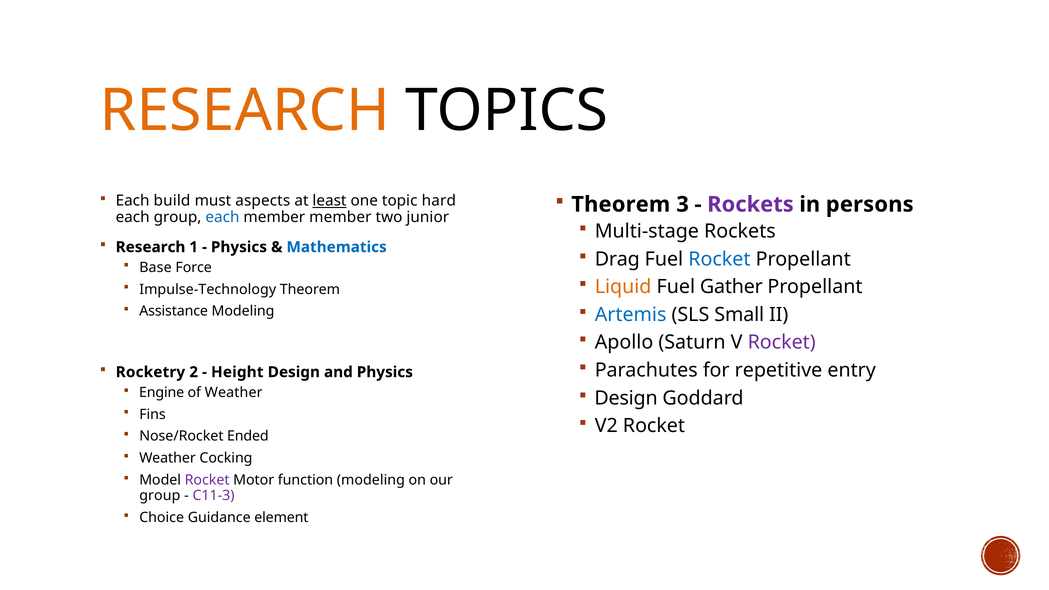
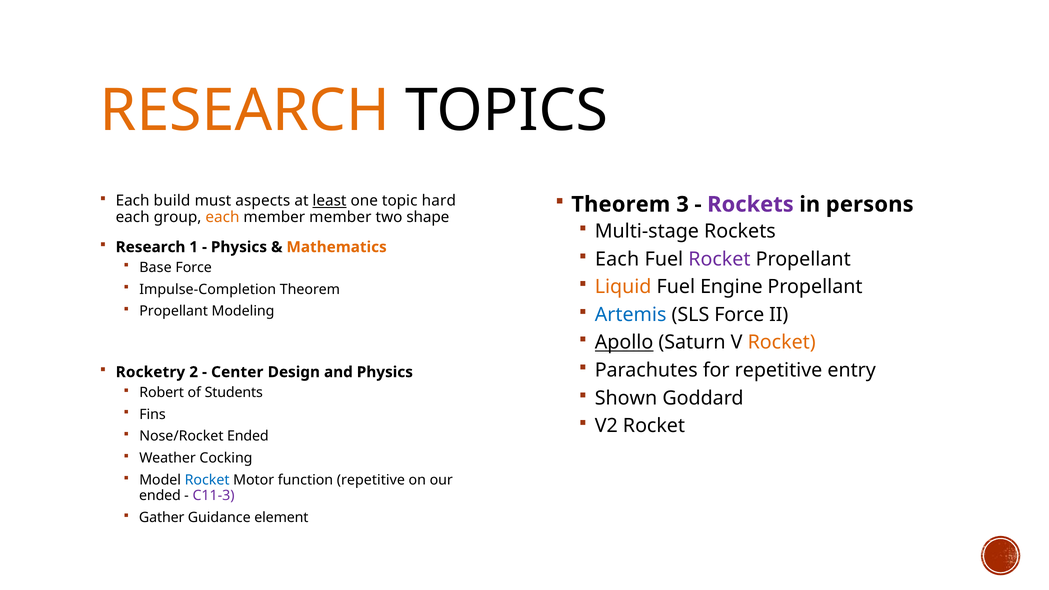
each colour: blue -> orange (222, 217)
junior: junior -> shape (428, 217)
Mathematics colour: blue -> orange (337, 247)
Drag: Drag -> Each (617, 259)
Rocket colour: blue -> purple (719, 259)
Gather: Gather -> Engine (731, 287)
Impulse-Technology: Impulse-Technology -> Impulse-Completion (208, 289)
Assistance: Assistance -> Propellant (174, 311)
SLS Small: Small -> Force (739, 315)
Apollo underline: none -> present (624, 343)
Rocket colour: purple -> orange (782, 343)
Height: Height -> Center (237, 372)
Engine: Engine -> Robert (162, 392)
of Weather: Weather -> Students (234, 392)
Design: Design -> Shown (626, 398)
Rocket colour: purple -> blue (207, 480)
function modeling: modeling -> repetitive (371, 480)
group: group -> ended (160, 496)
Choice: Choice -> Gather (162, 518)
